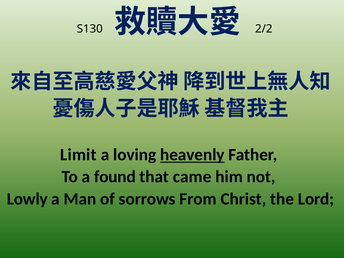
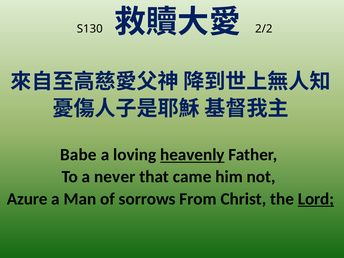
Limit: Limit -> Babe (78, 155)
found: found -> never (115, 177)
Lowly: Lowly -> Azure (27, 199)
Lord underline: none -> present (316, 199)
